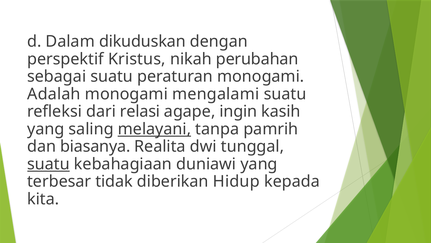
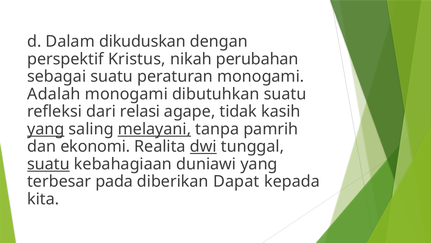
mengalami: mengalami -> dibutuhkan (216, 94)
ingin: ingin -> tidak (238, 111)
yang underline: none -> present (46, 129)
biasanya: biasanya -> ekonomi (95, 146)
dwi underline: none -> present (203, 146)
tidak: tidak -> pada (114, 181)
Hidup: Hidup -> Dapat (236, 181)
